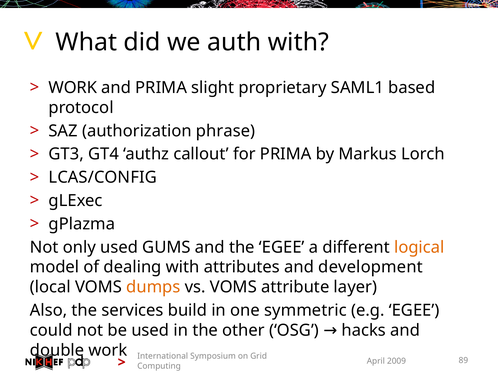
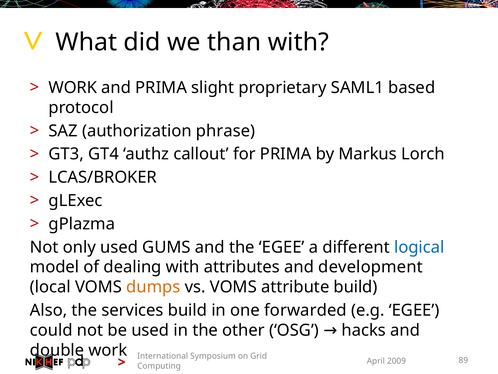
auth: auth -> than (234, 42)
LCAS/CONFIG: LCAS/CONFIG -> LCAS/BROKER (103, 177)
logical colour: orange -> blue (419, 247)
attribute layer: layer -> build (355, 287)
symmetric: symmetric -> forwarded (305, 310)
